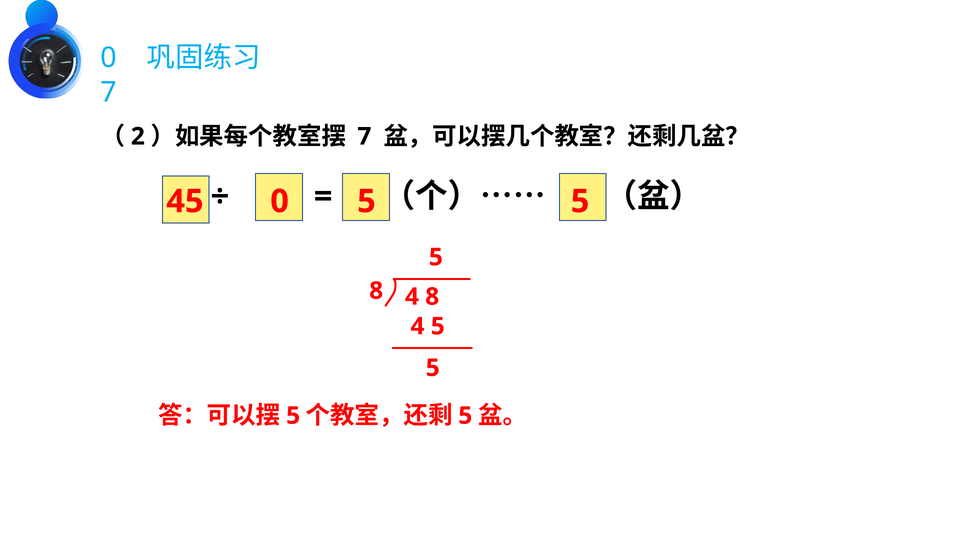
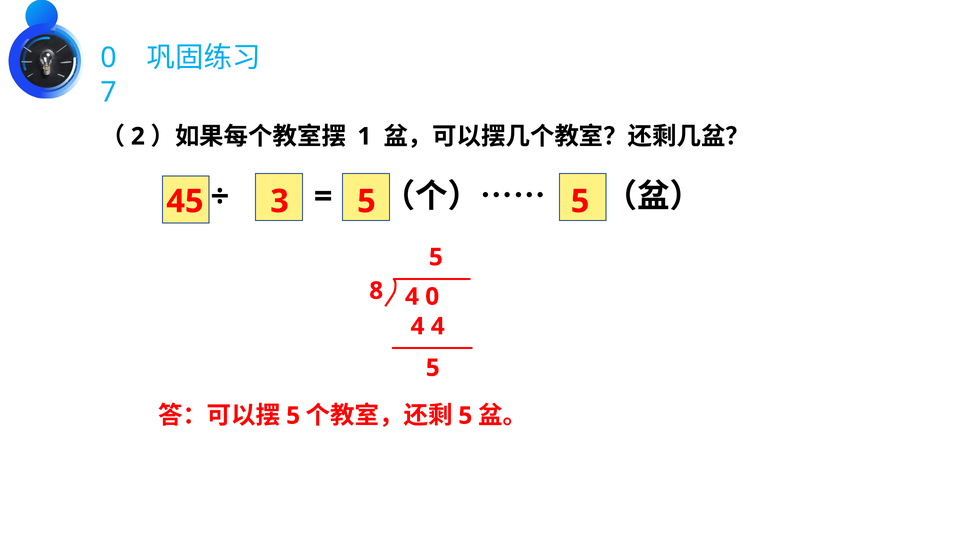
7: 7 -> 1 (364, 136)
45 0: 0 -> 3 (280, 201)
4 8: 8 -> 0 (432, 296)
4 5: 5 -> 4 (438, 326)
